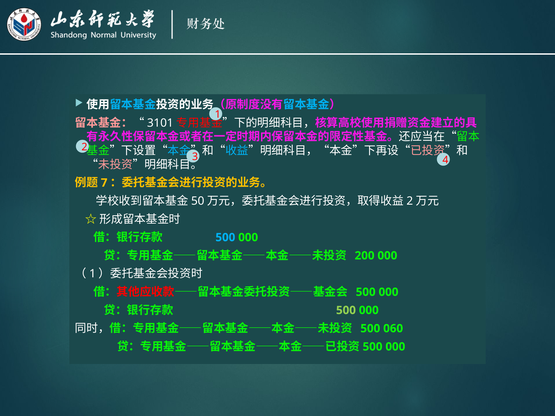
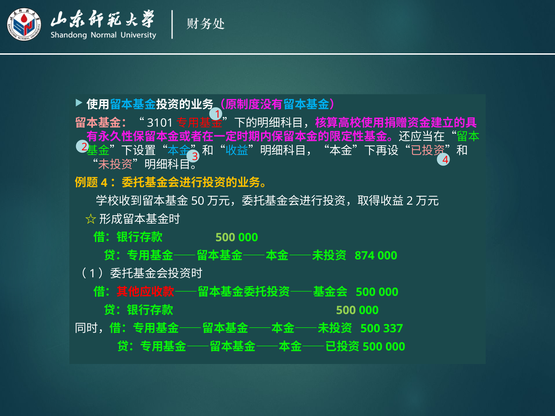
7: 7 -> 4 (104, 183)
500 colour: light blue -> light green (225, 238)
200: 200 -> 874 (365, 256)
060: 060 -> 337 (393, 329)
